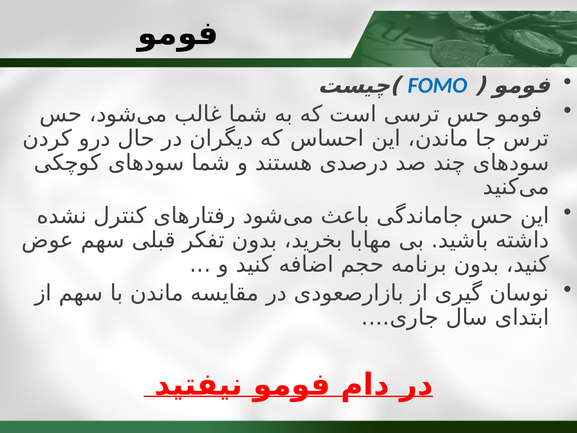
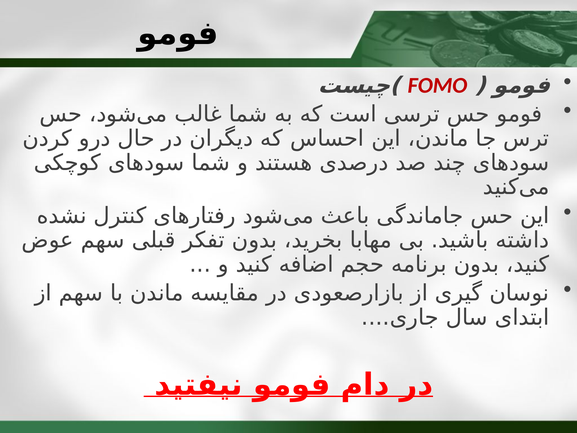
FOMO colour: blue -> red (437, 85)
